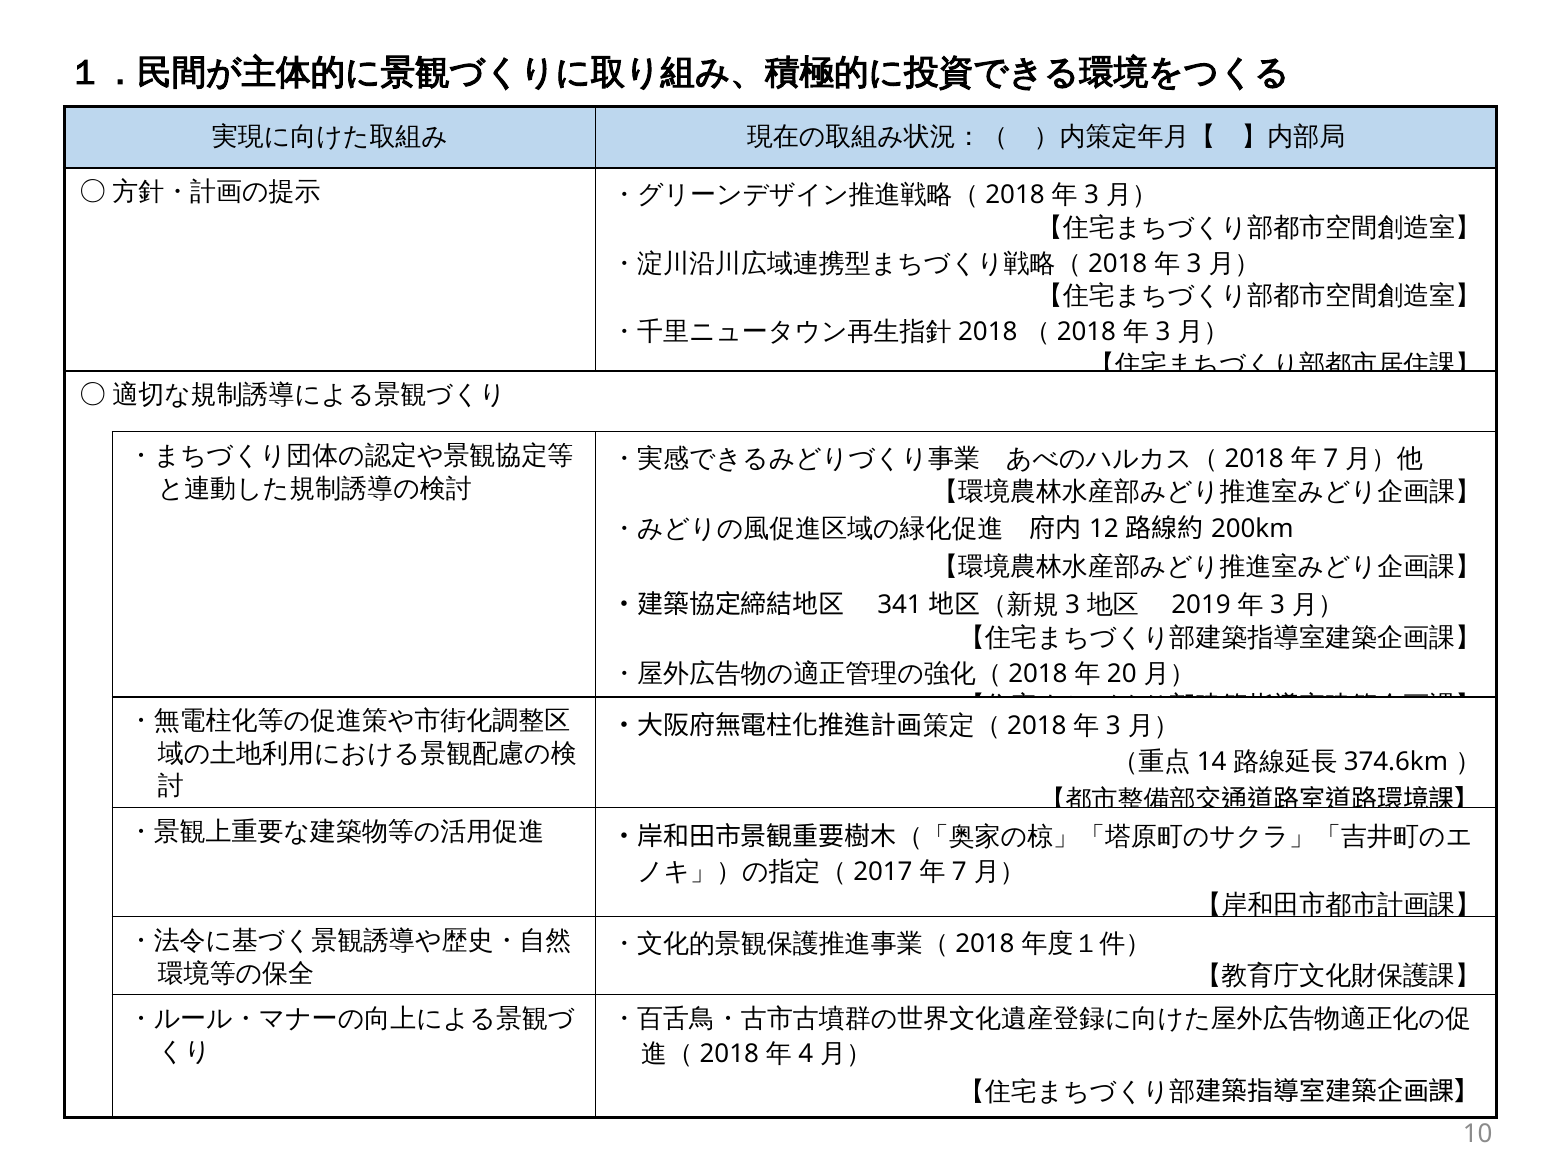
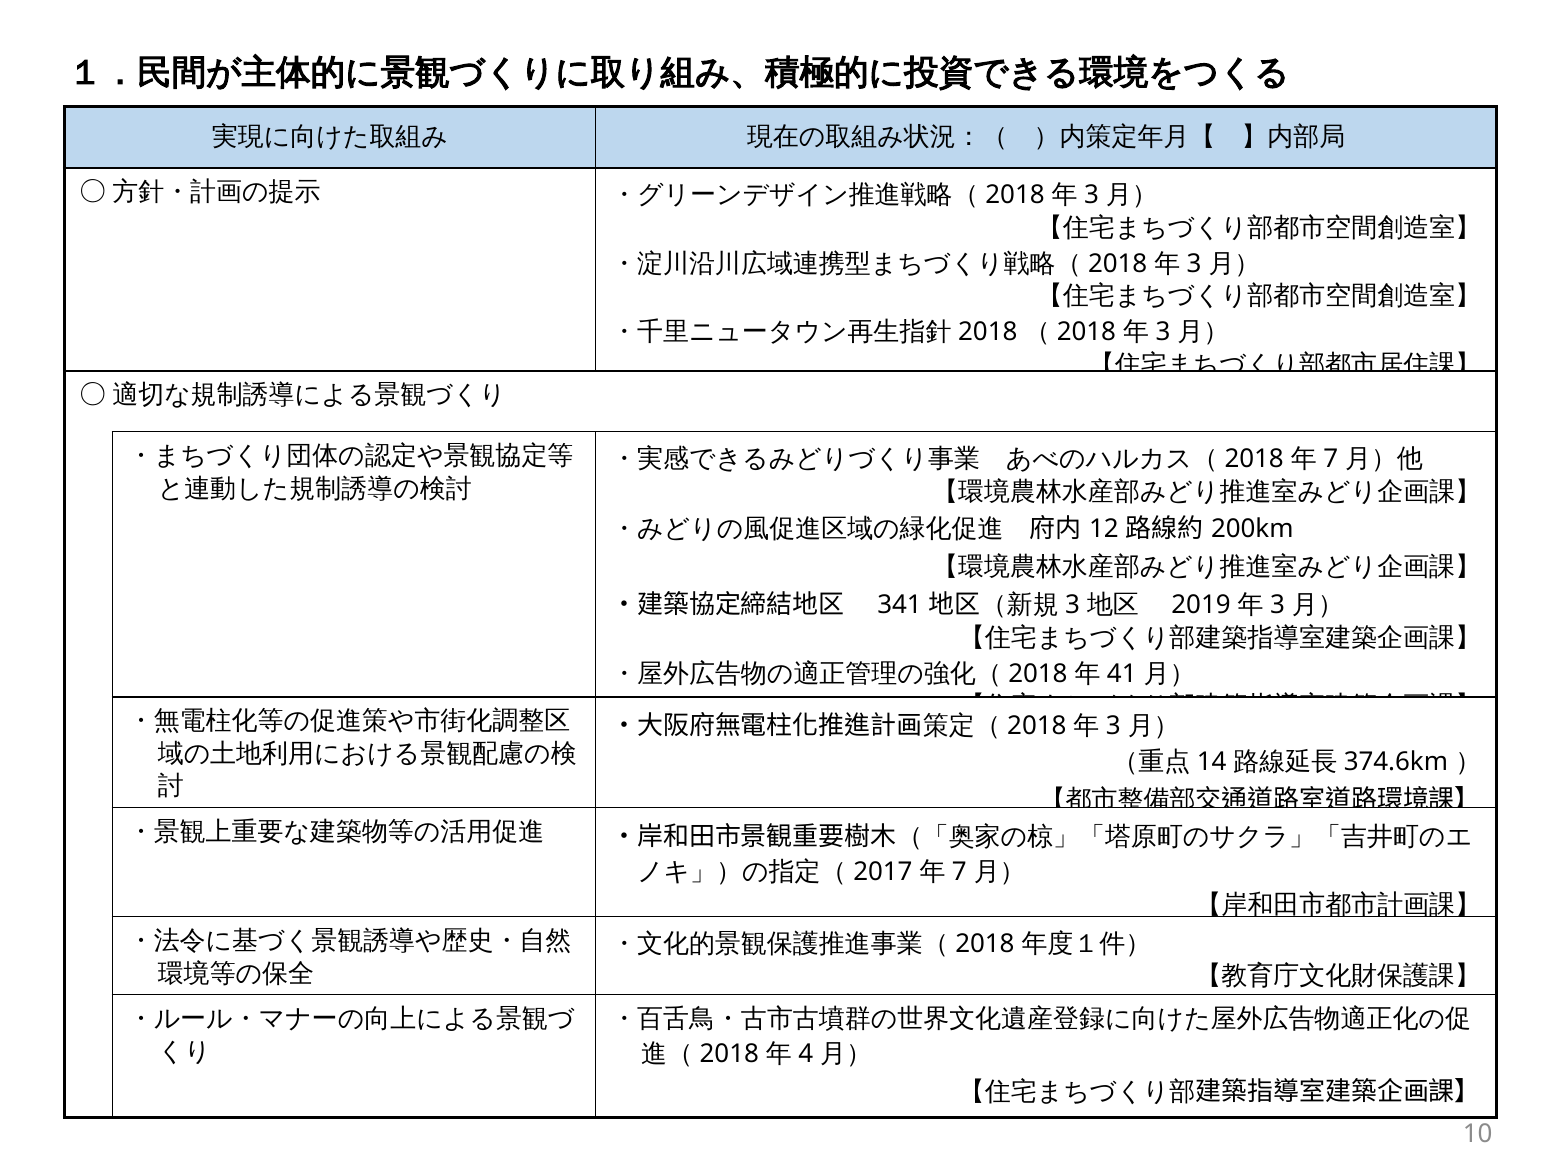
20: 20 -> 41 (1122, 673)
